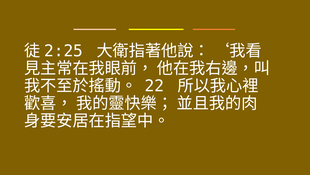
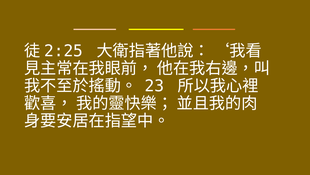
22: 22 -> 23 (154, 86)
